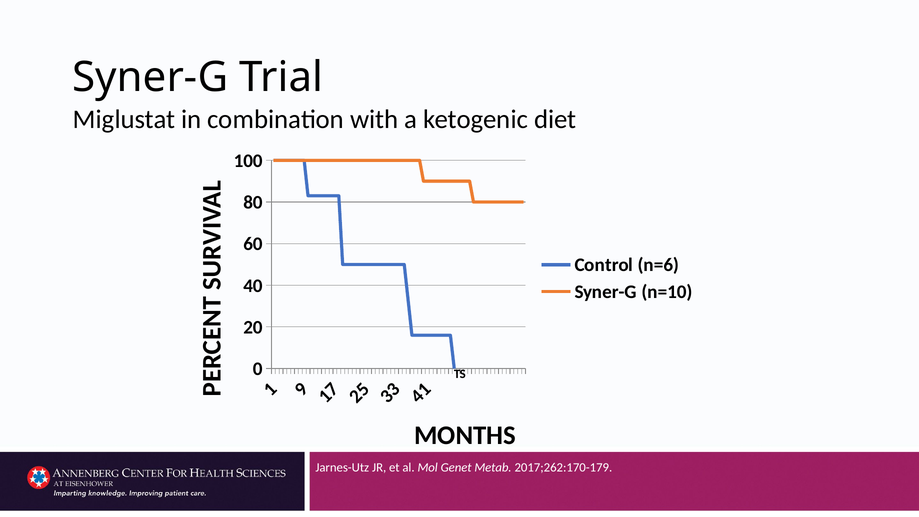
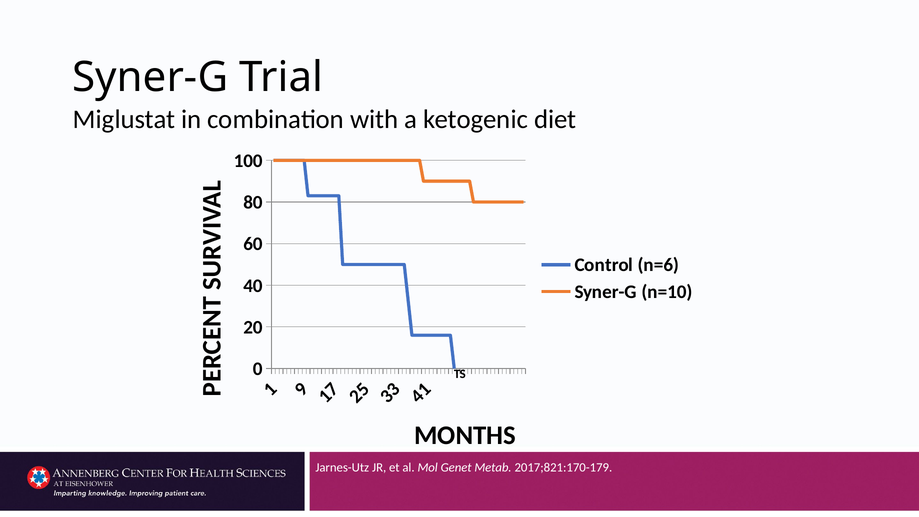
2017;262:170-179: 2017;262:170-179 -> 2017;821:170-179 (563, 468)
